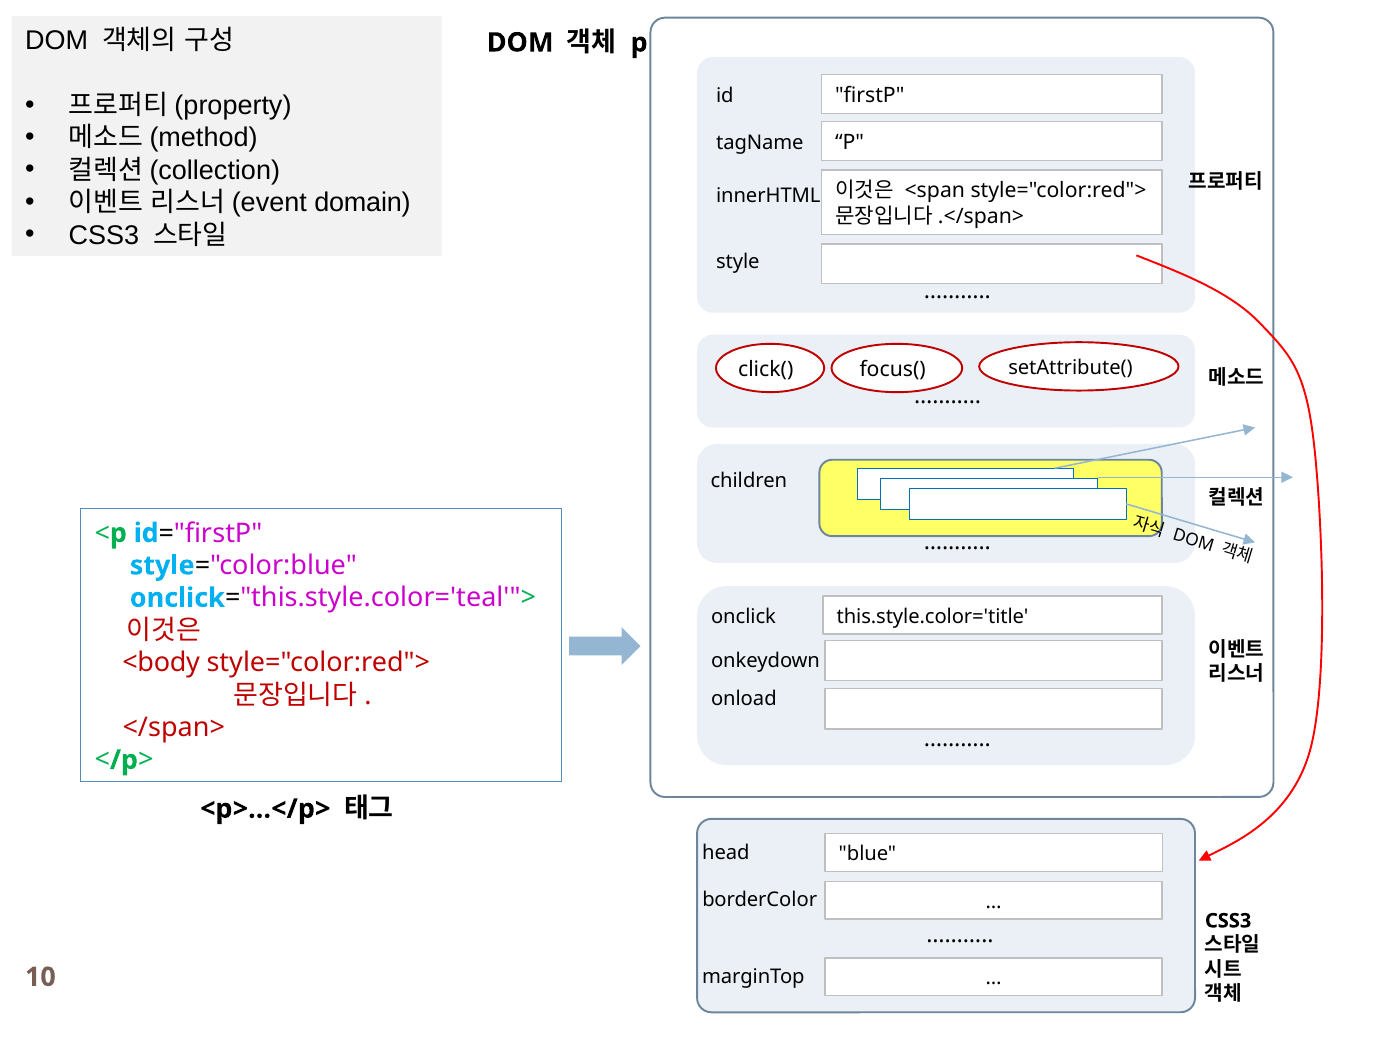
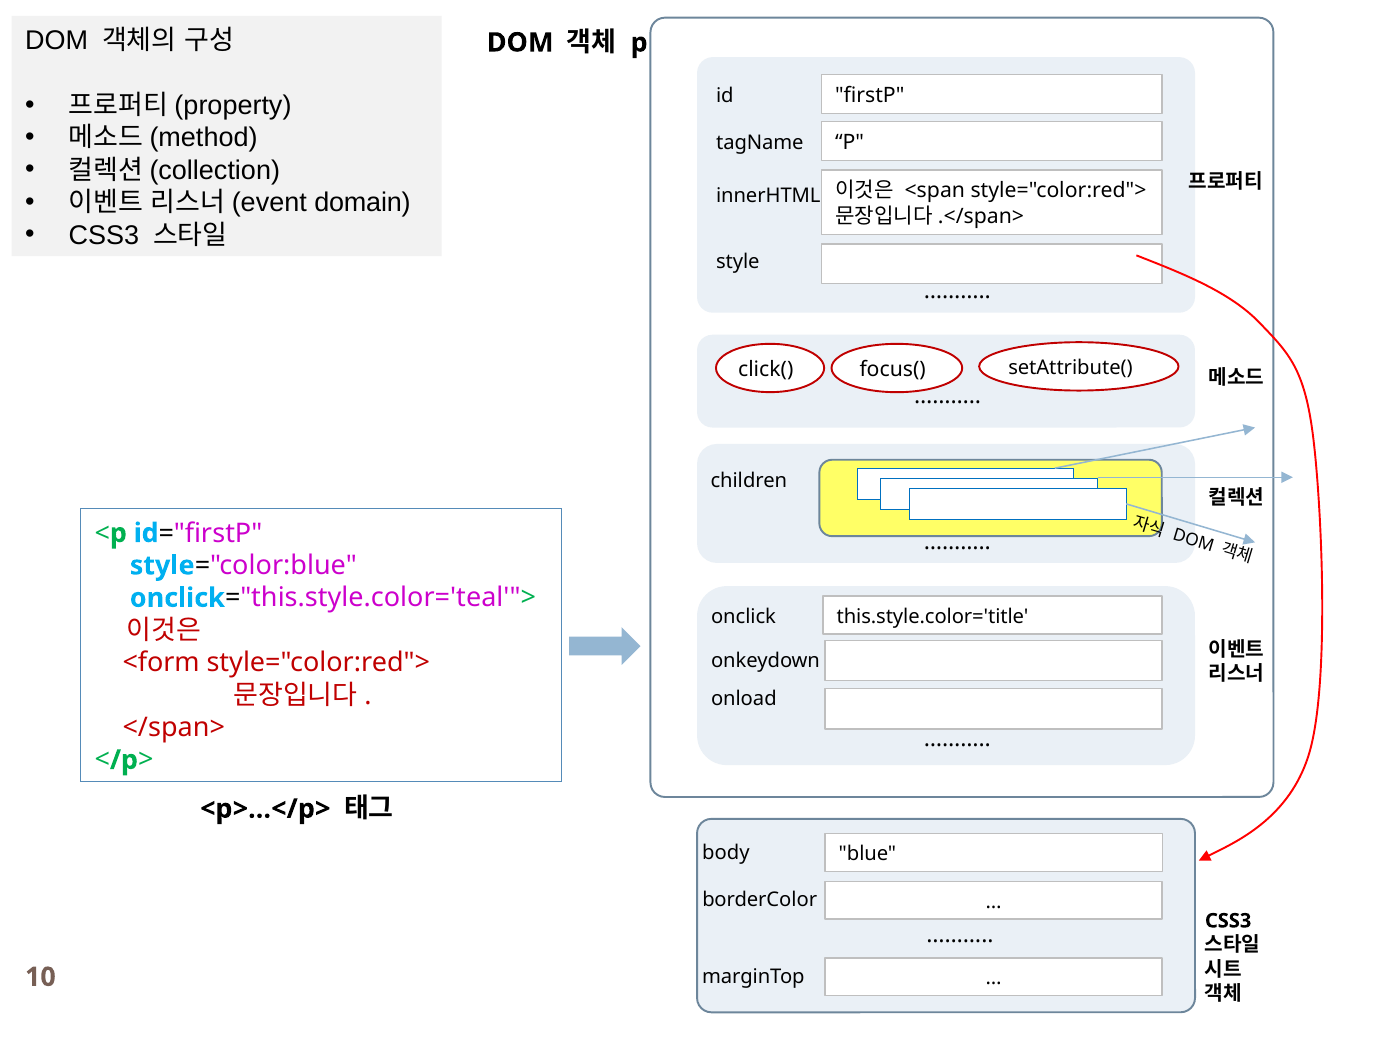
<body: <body -> <form (161, 663)
head: head -> body (726, 852)
